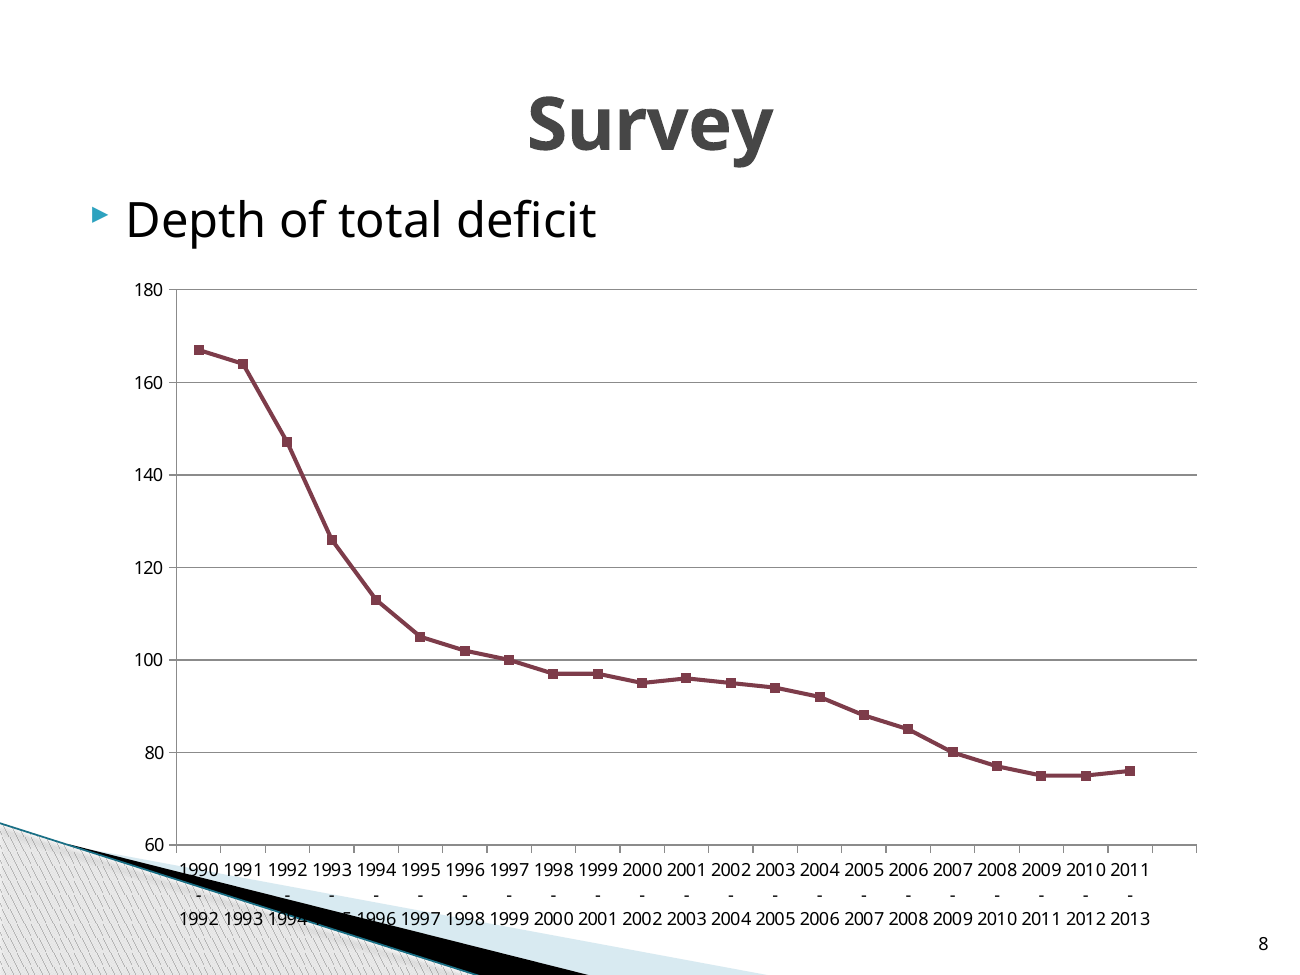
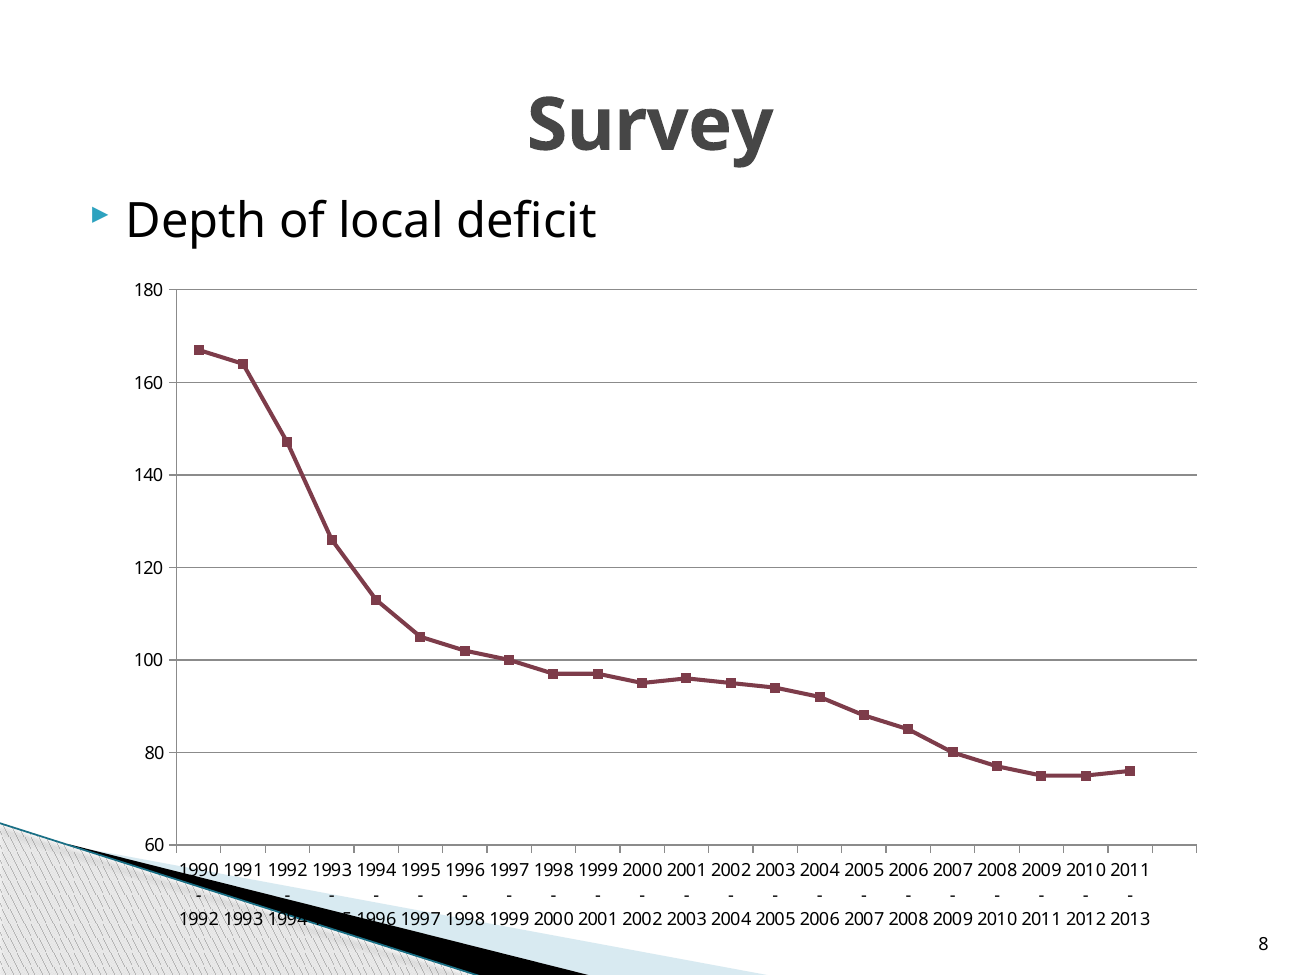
total: total -> local (391, 222)
